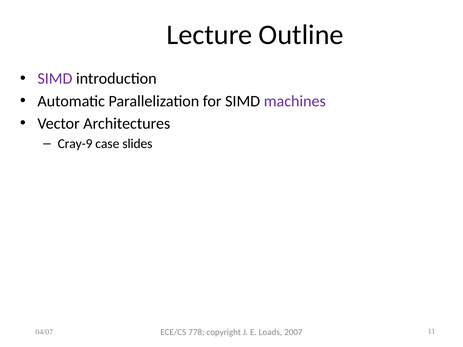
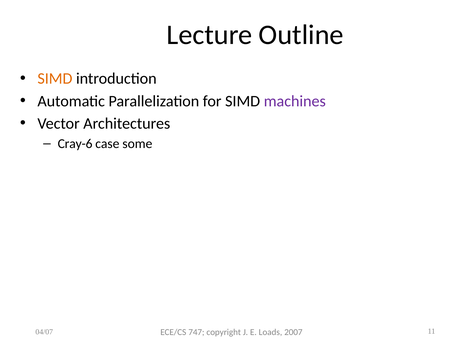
SIMD colour: purple -> orange (55, 79)
Cray-9: Cray-9 -> Cray-6 (75, 144)
slides: slides -> some (137, 144)
778: 778 -> 747 (196, 332)
